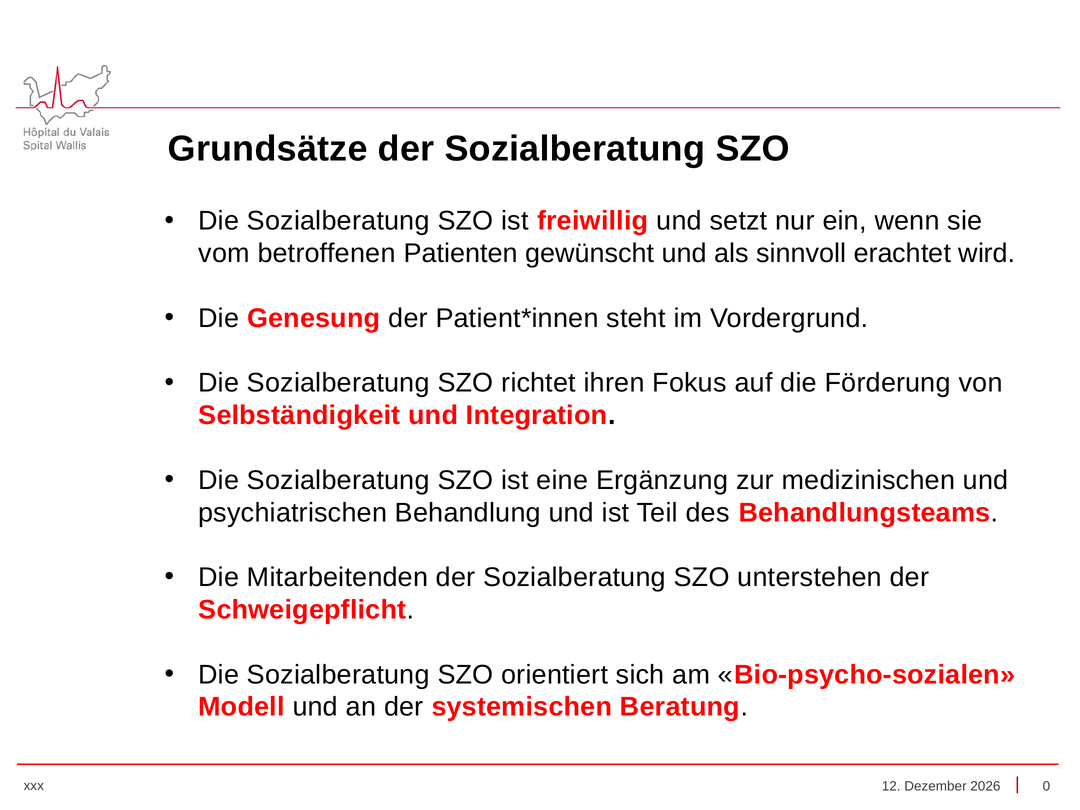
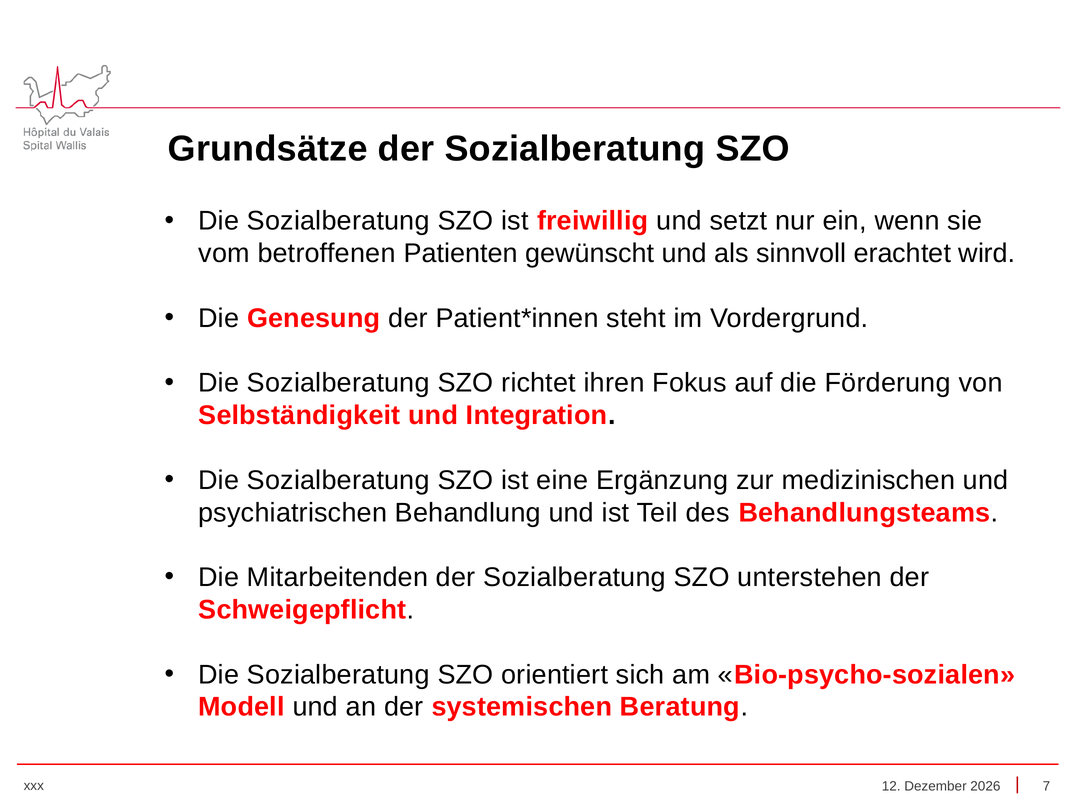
0: 0 -> 7 (1046, 786)
